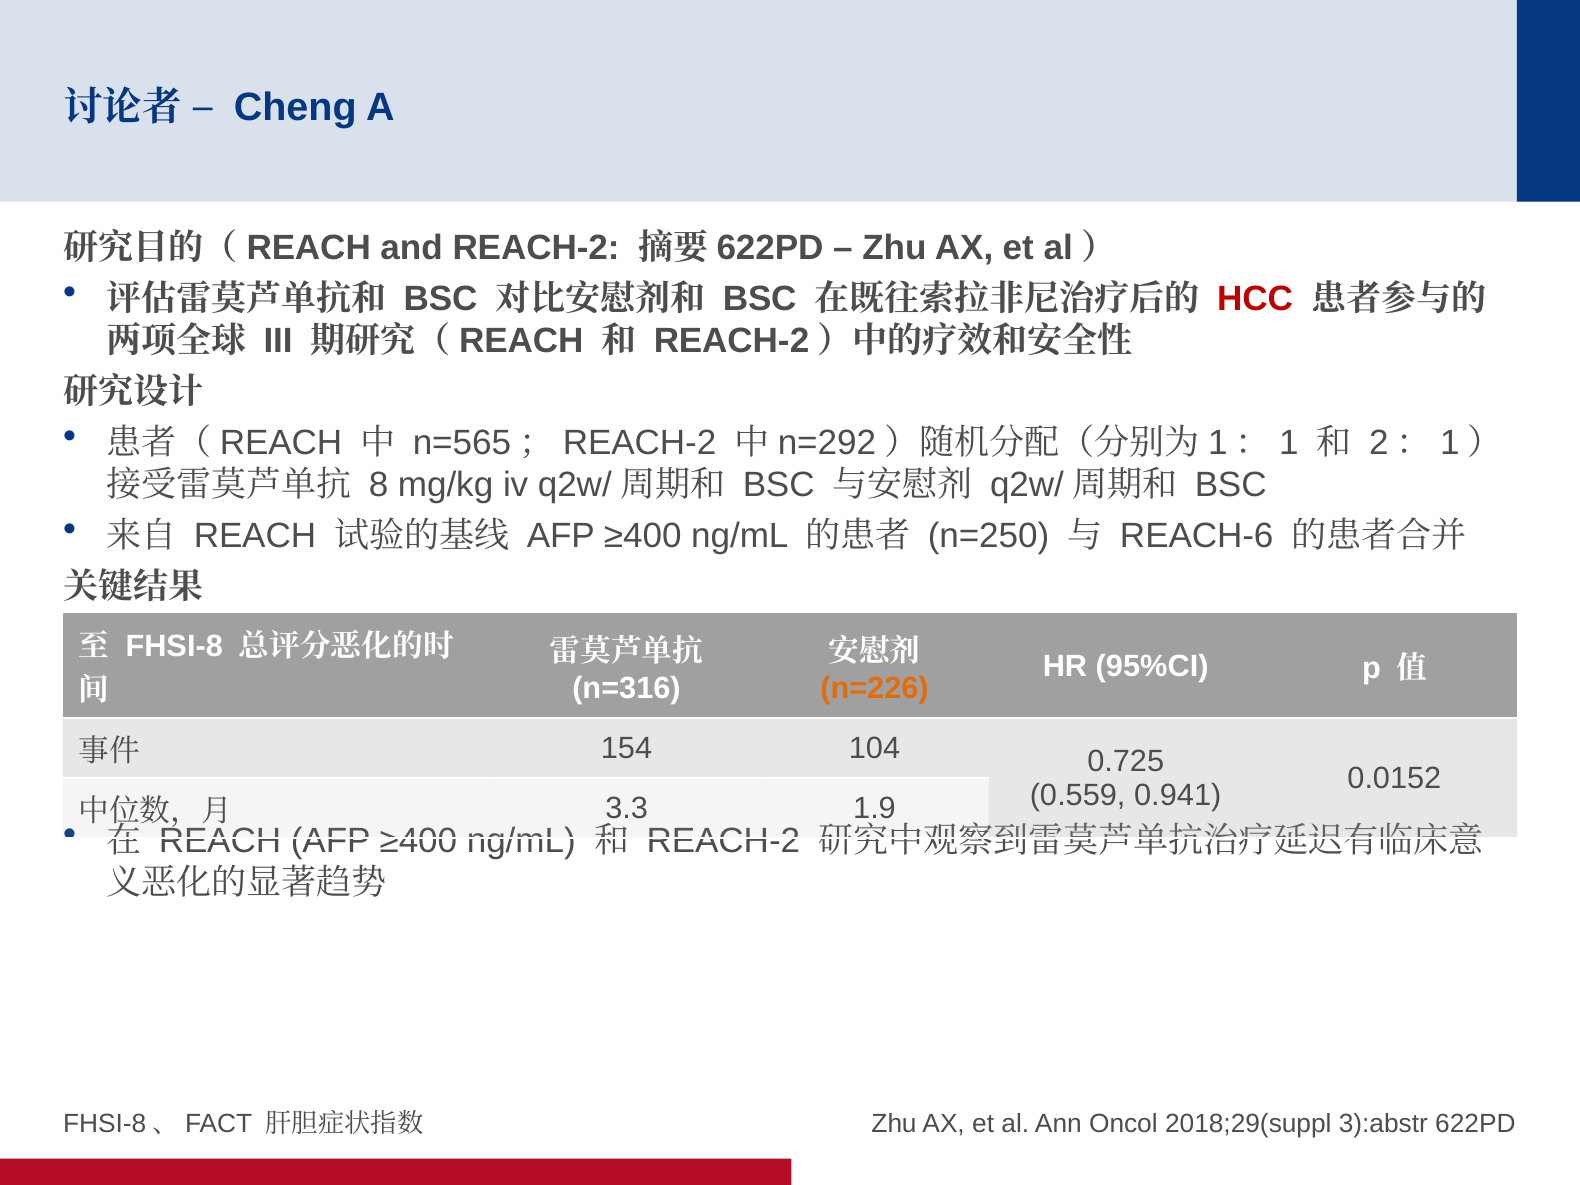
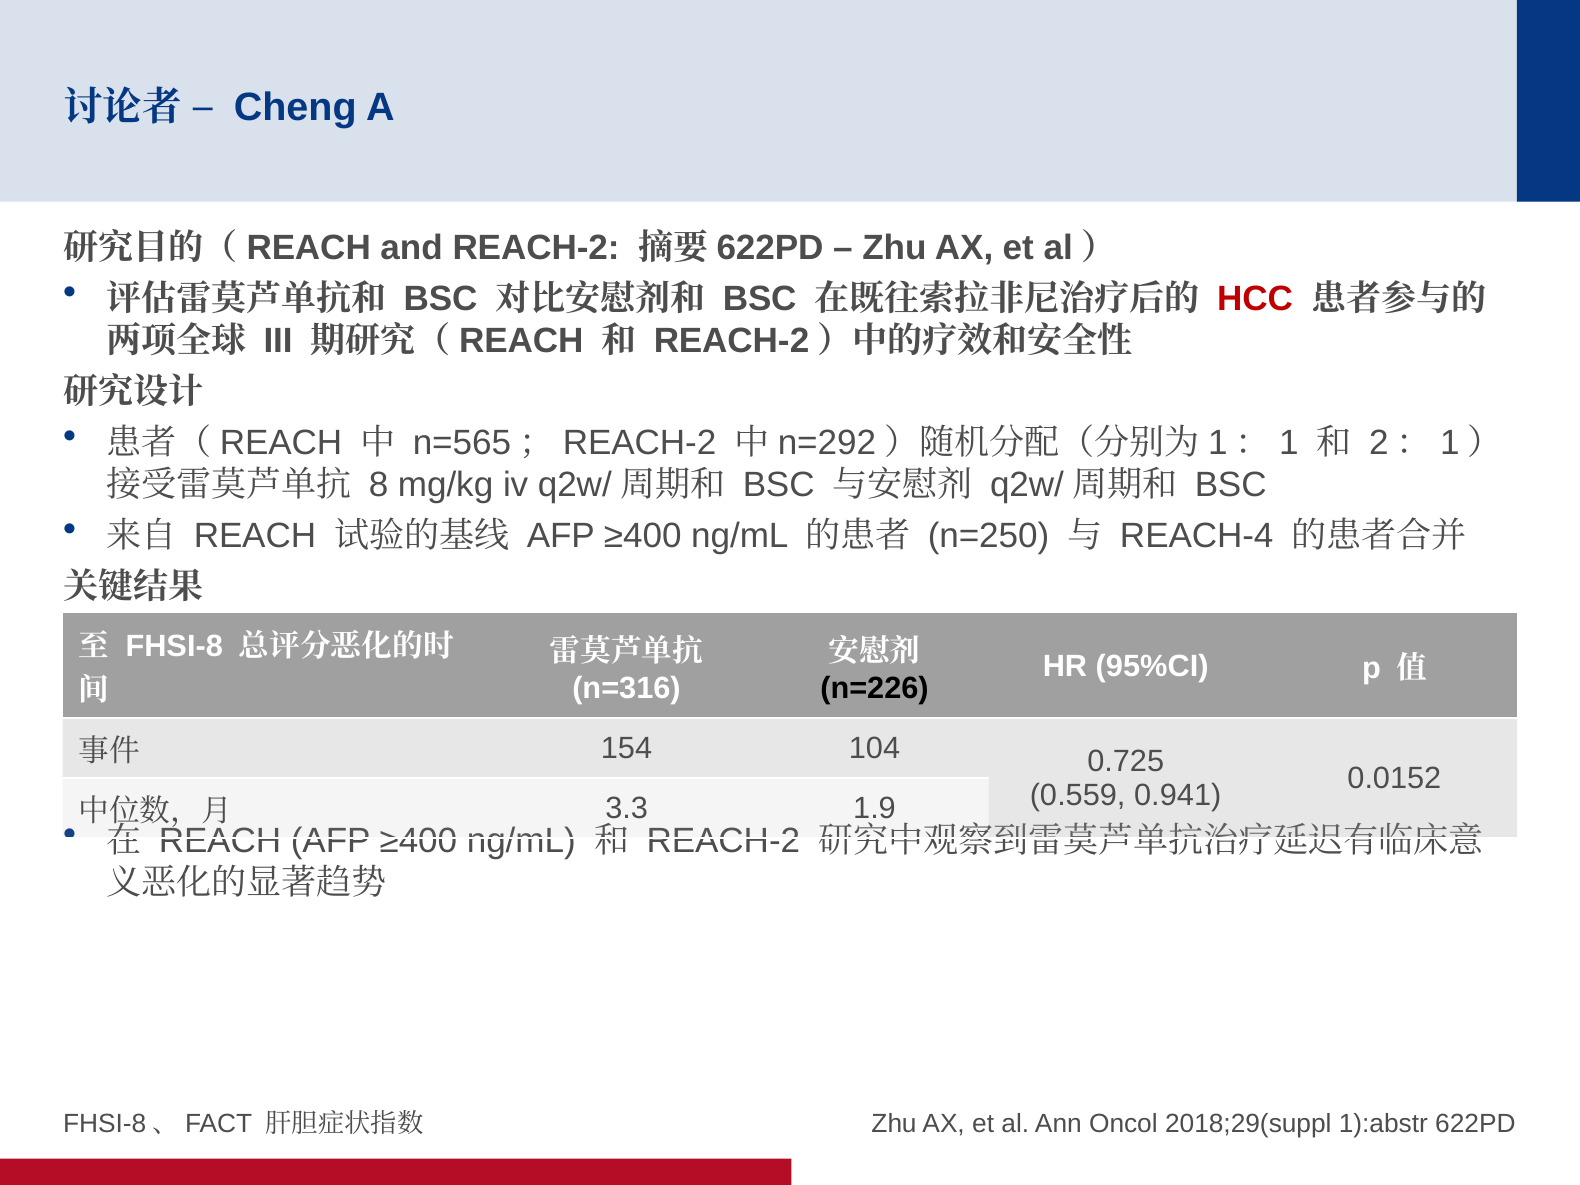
REACH-6: REACH-6 -> REACH-4 (1197, 536)
n=226 colour: orange -> black (874, 688)
3):abstr: 3):abstr -> 1):abstr (1383, 1124)
